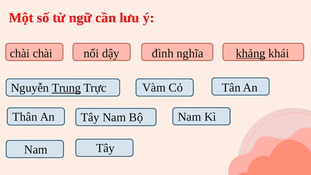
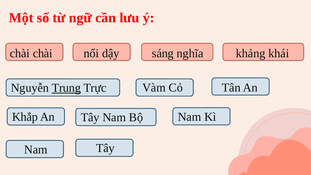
đình: đình -> sáng (163, 53)
khảng underline: present -> none (251, 53)
Thân: Thân -> Khắp (25, 117)
